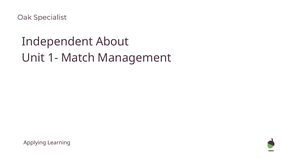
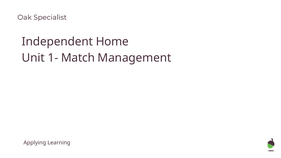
About: About -> Home (112, 42)
